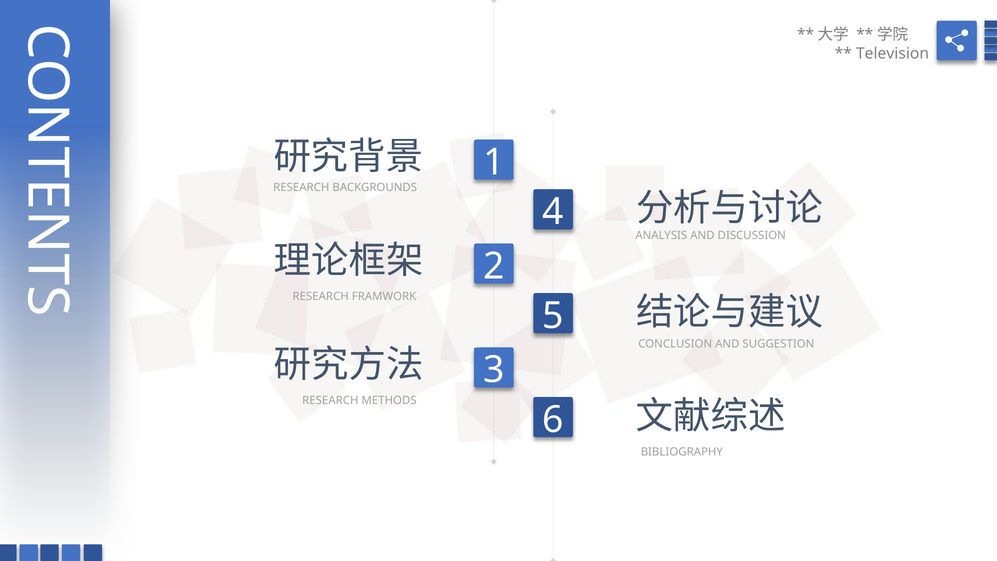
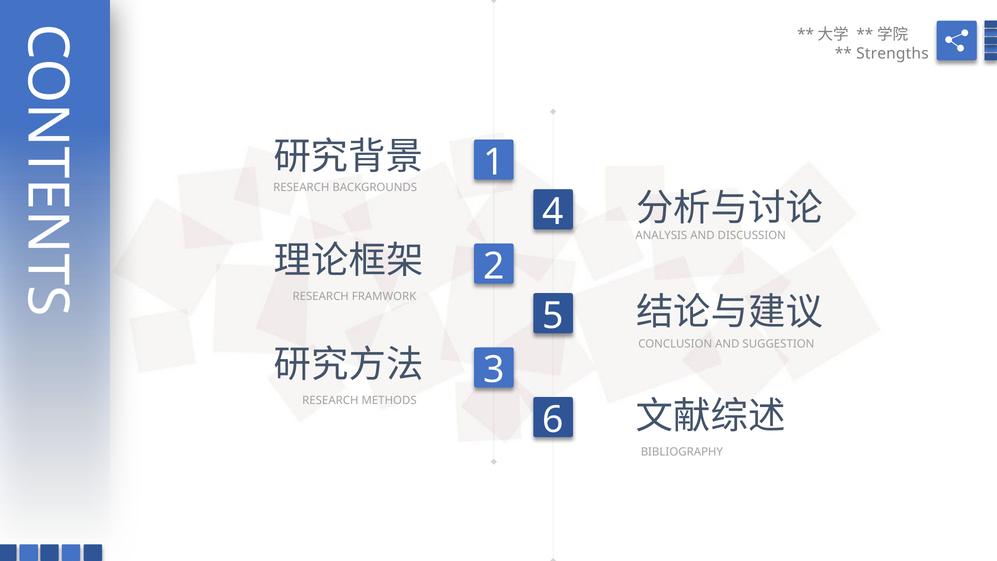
Television: Television -> Strengths (892, 54)
